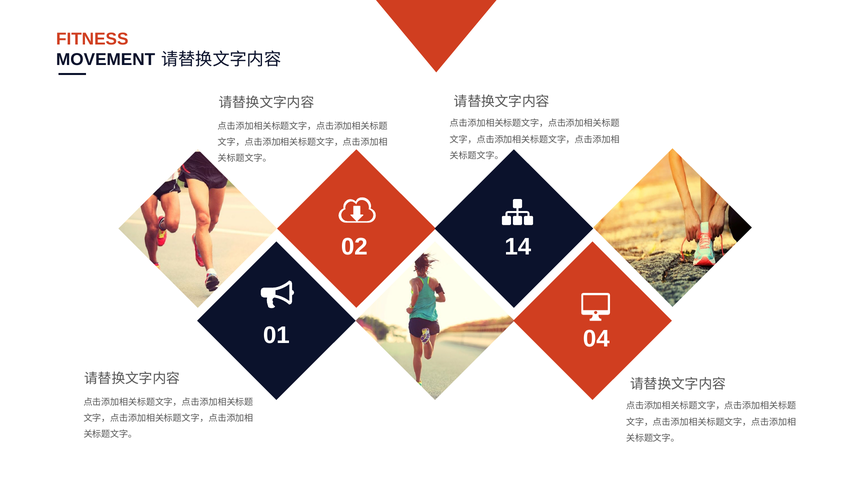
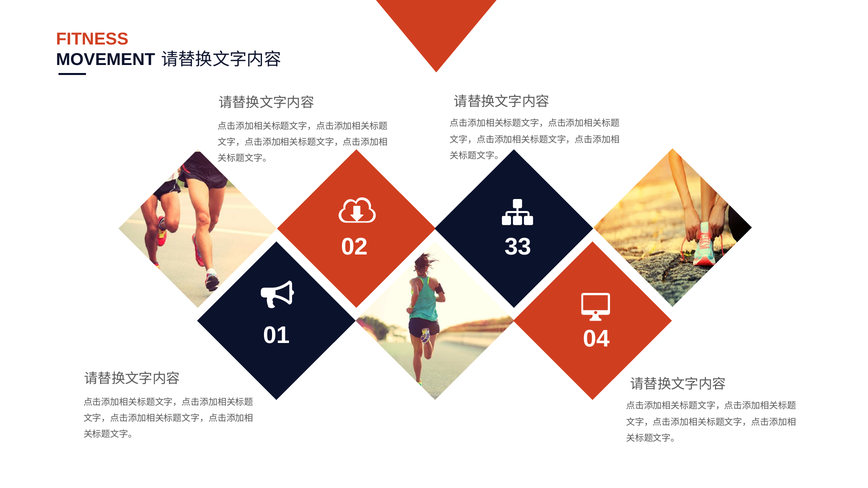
14: 14 -> 33 (518, 247)
